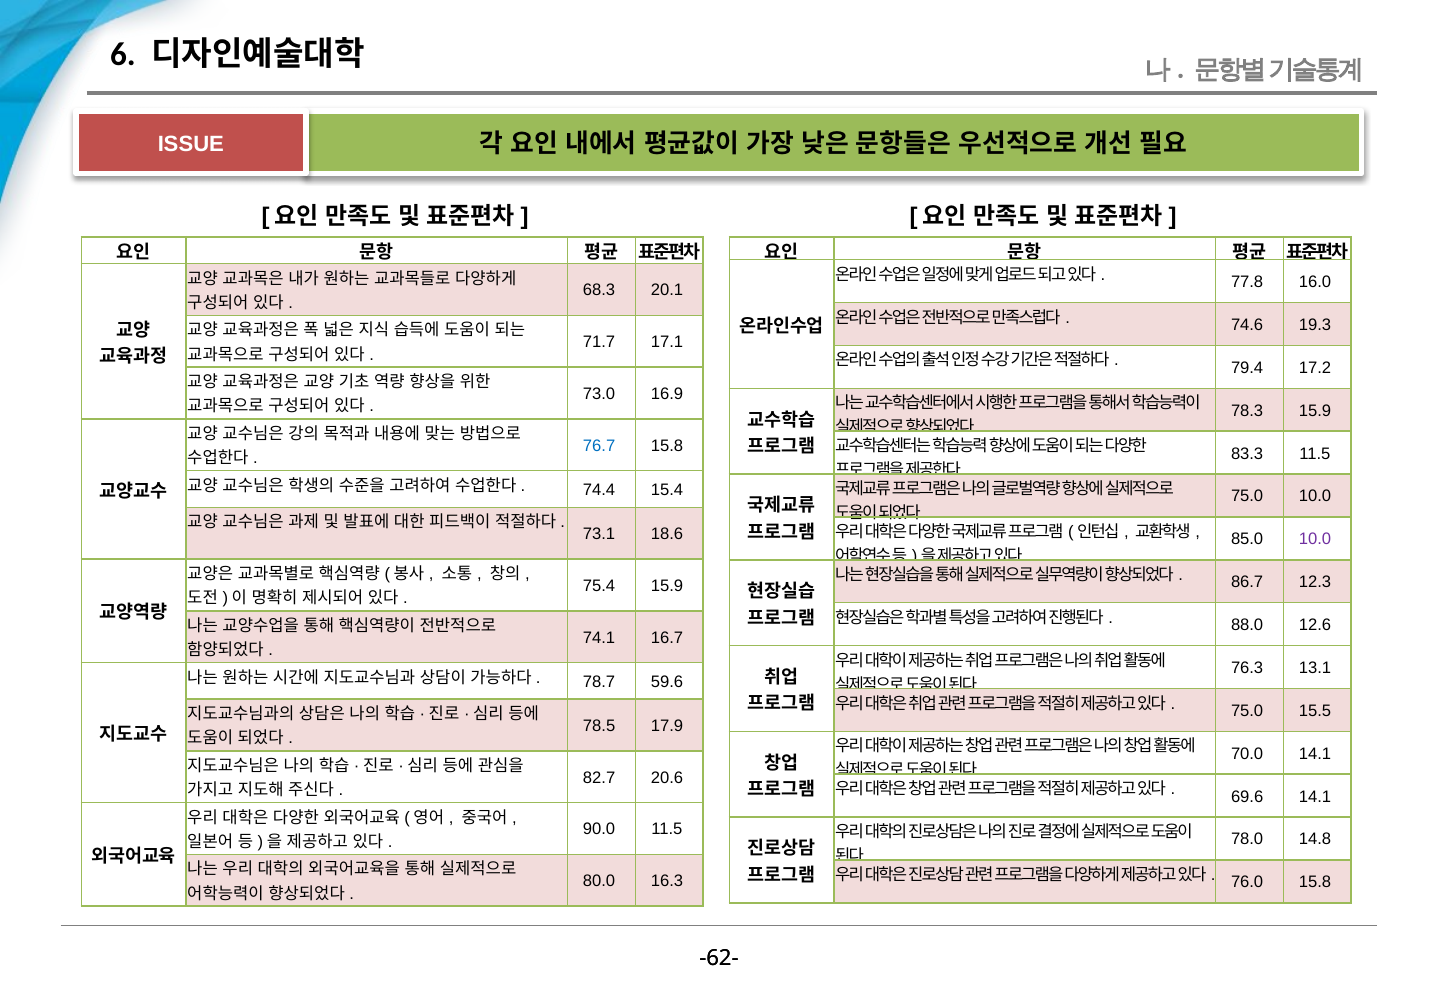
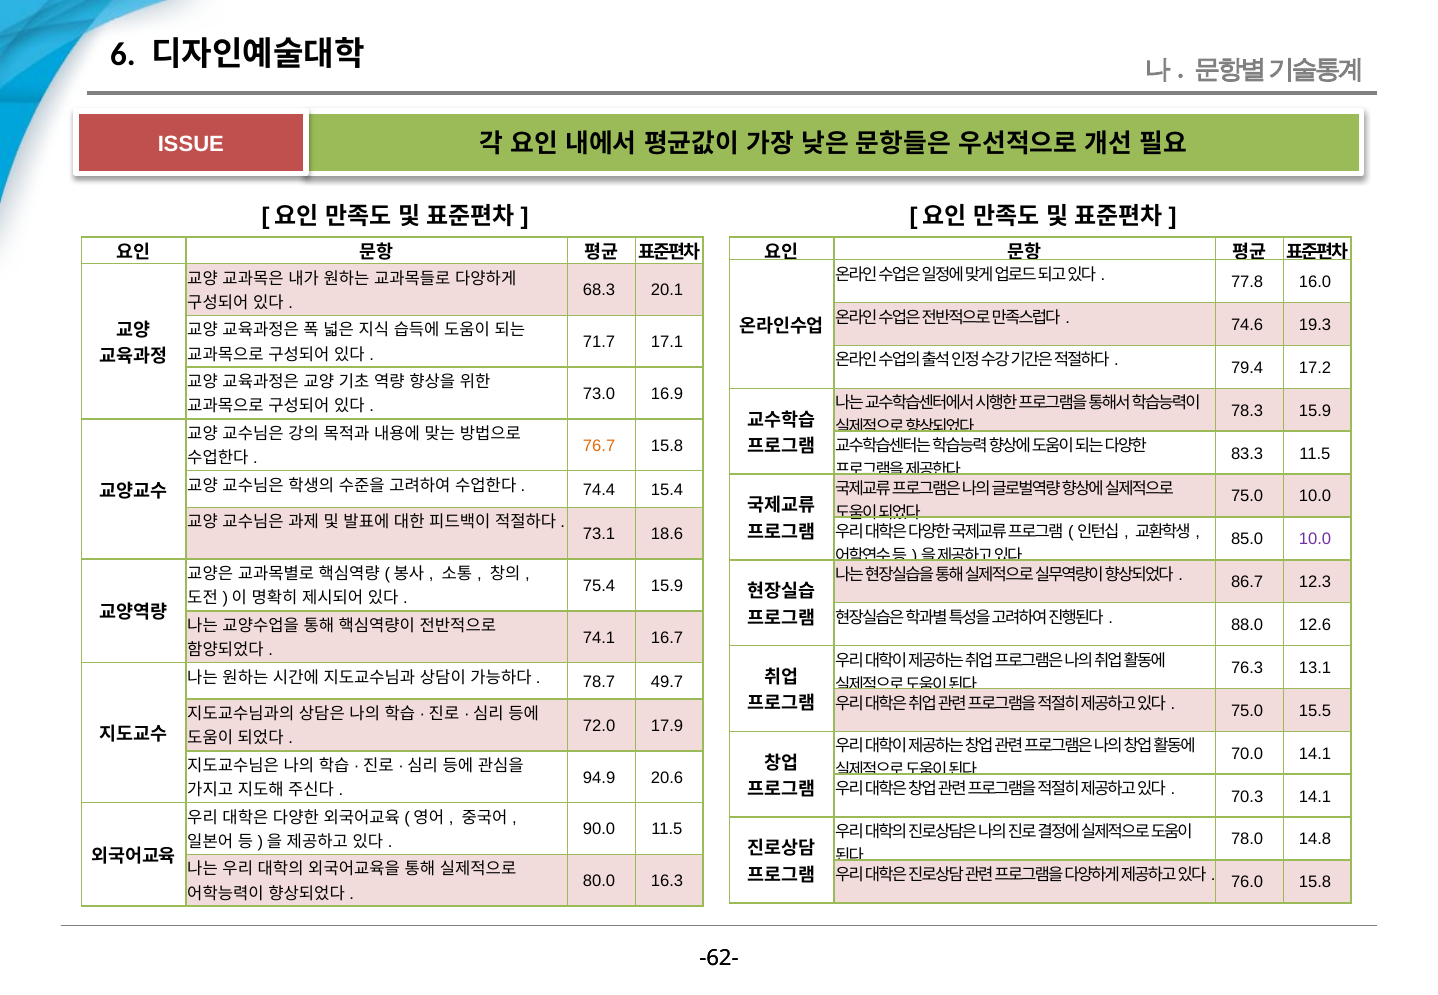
76.7 colour: blue -> orange (599, 446)
59.6: 59.6 -> 49.7 (667, 682)
78.5: 78.5 -> 72.0 (599, 726)
82.7: 82.7 -> 94.9 (599, 778)
69.6: 69.6 -> 70.3 (1247, 797)
